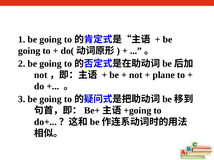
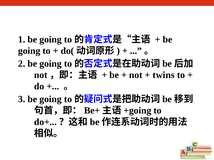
plane: plane -> twins (164, 75)
